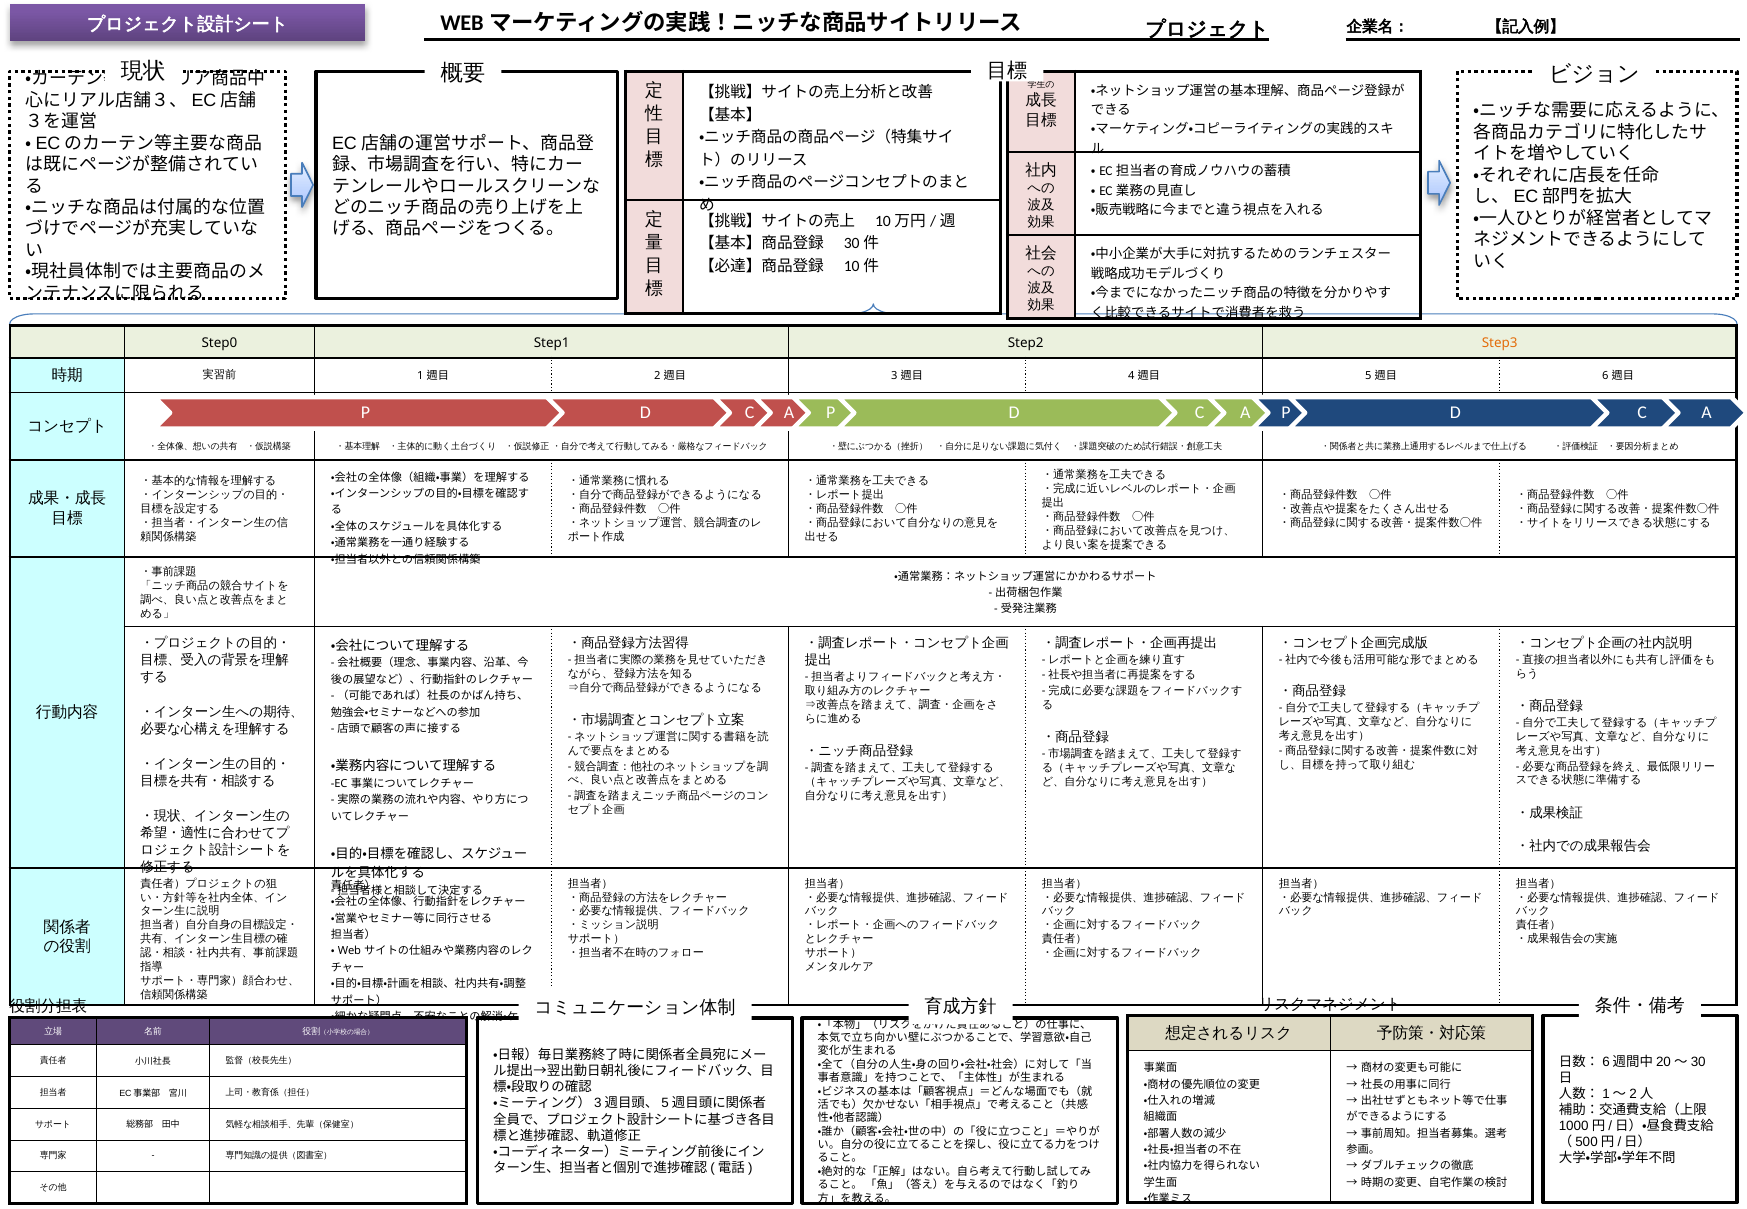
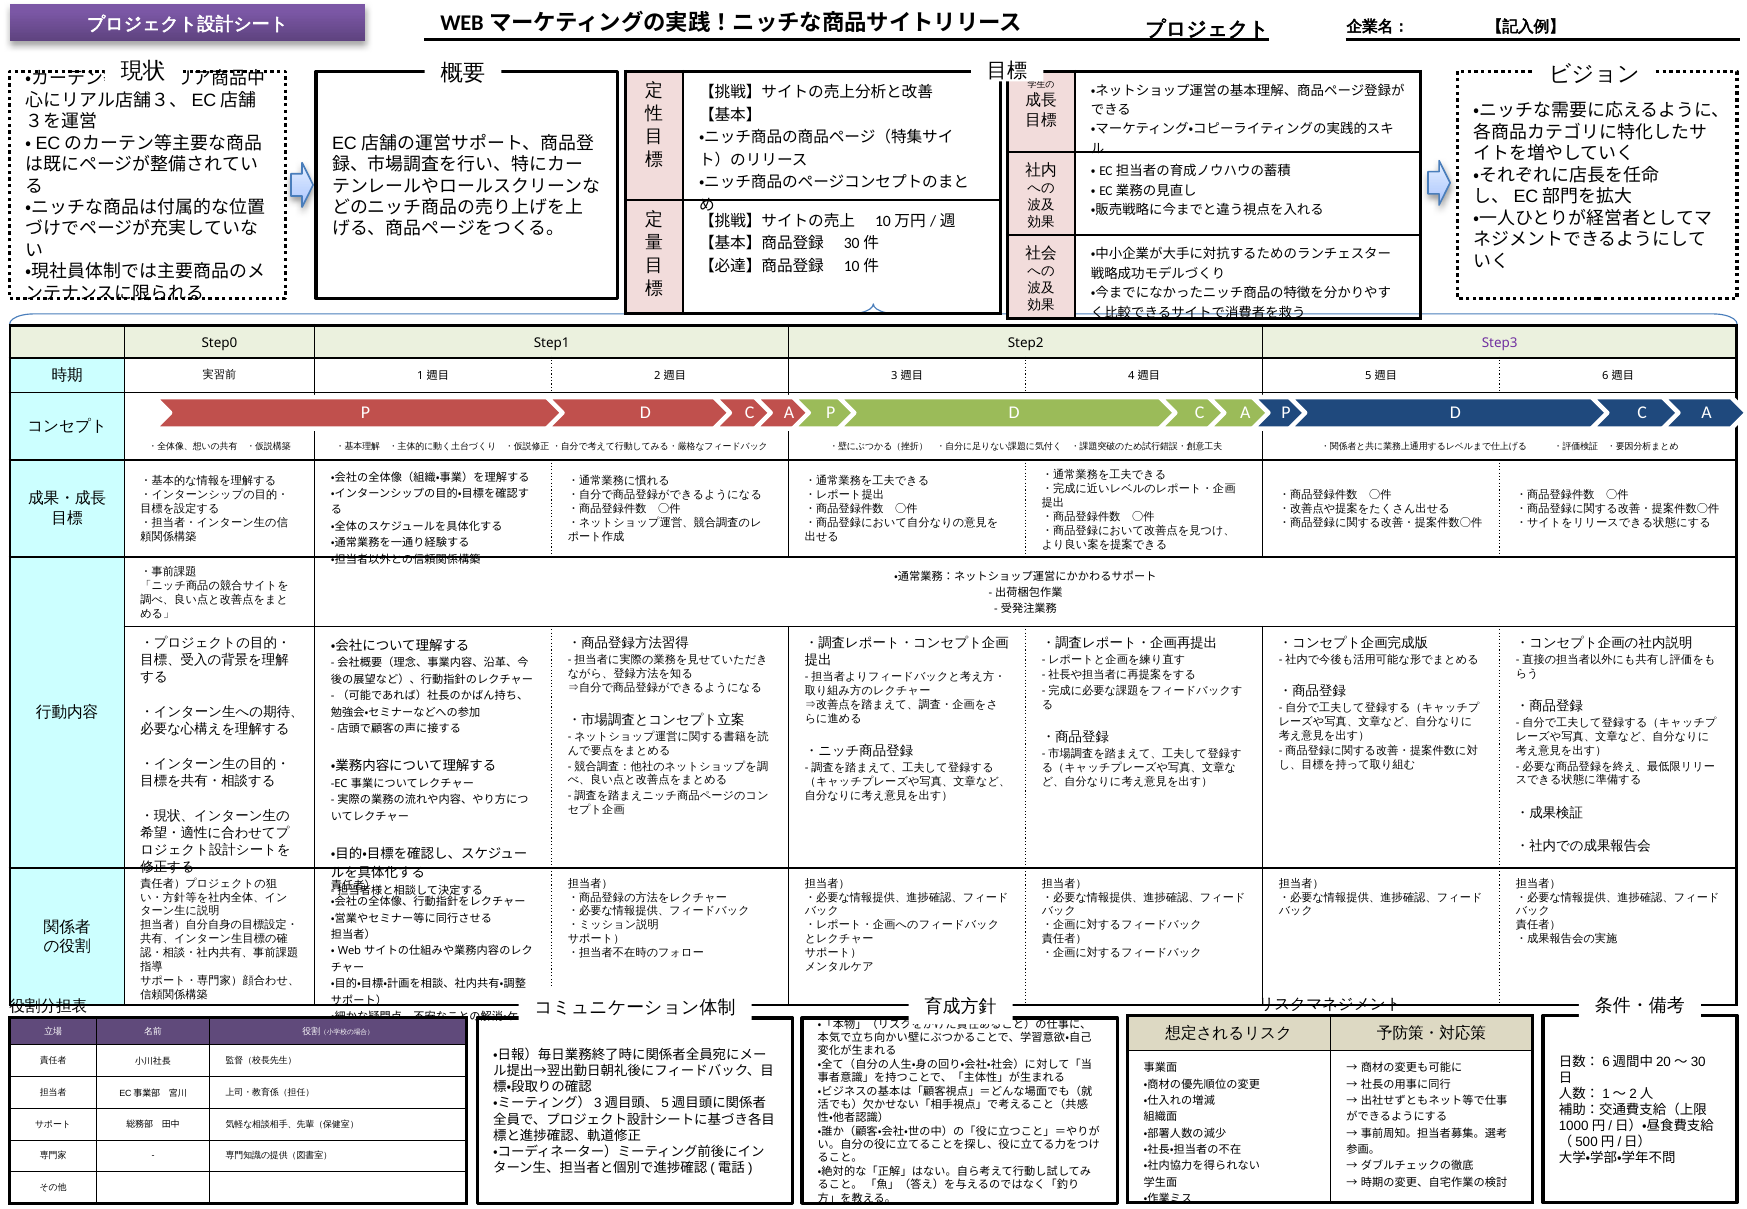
Step3 colour: orange -> purple (1500, 343)
